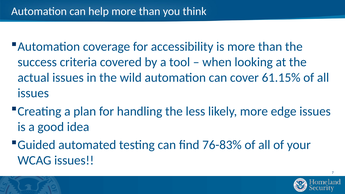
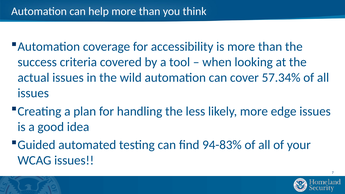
61.15%: 61.15% -> 57.34% (281, 78)
76-83%: 76-83% -> 94-83% (222, 145)
